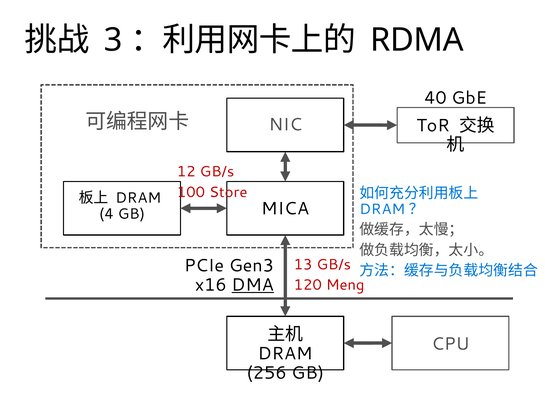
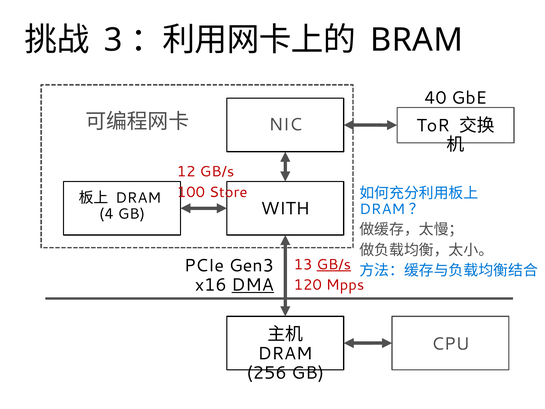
RDMA: RDMA -> BRAM (417, 40)
MICA: MICA -> WITH (285, 208)
GB/s underline: none -> present (334, 264)
Meng: Meng -> Mpps (345, 285)
